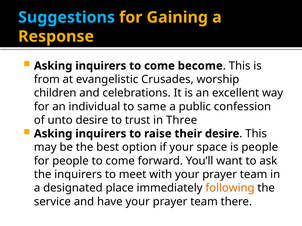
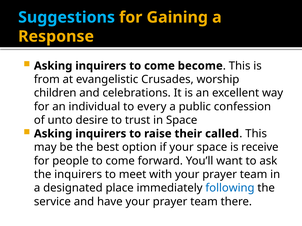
same: same -> every (152, 107)
in Three: Three -> Space (182, 120)
their desire: desire -> called (222, 134)
is people: people -> receive (260, 148)
following colour: orange -> blue (230, 188)
